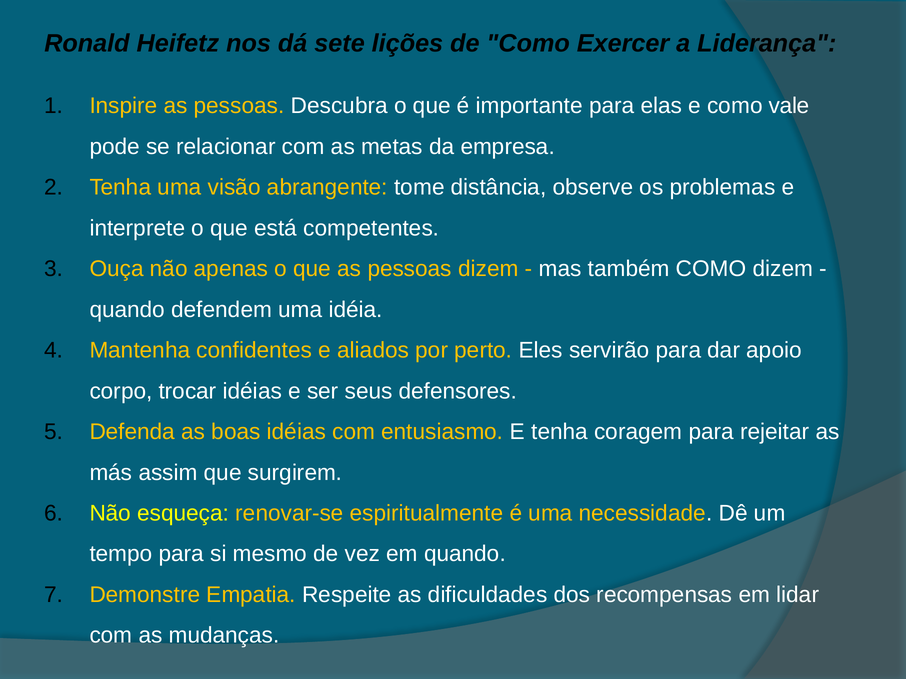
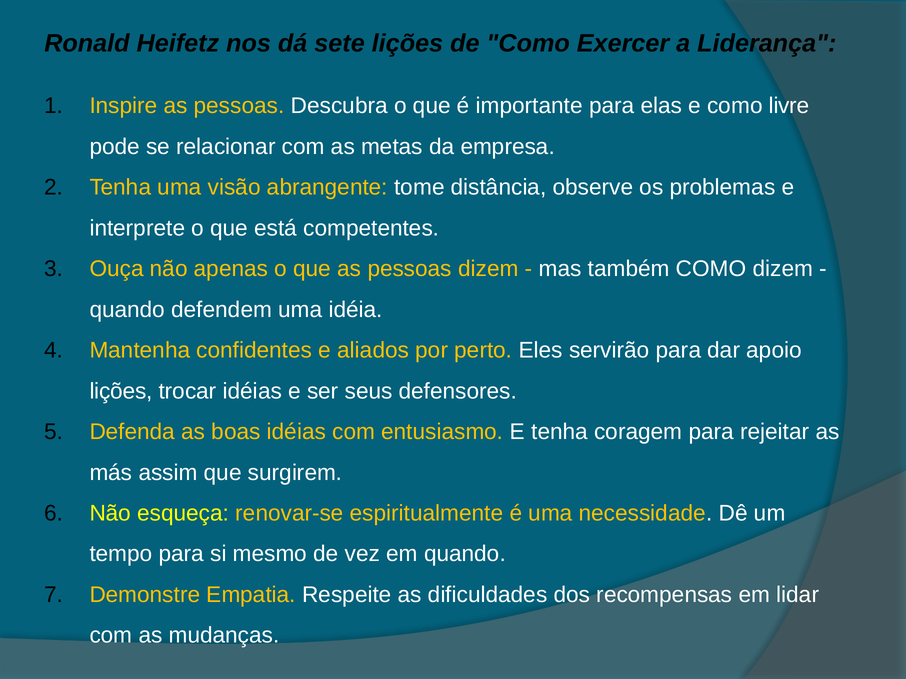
vale: vale -> livre (789, 106)
corpo: corpo -> lições (121, 391)
